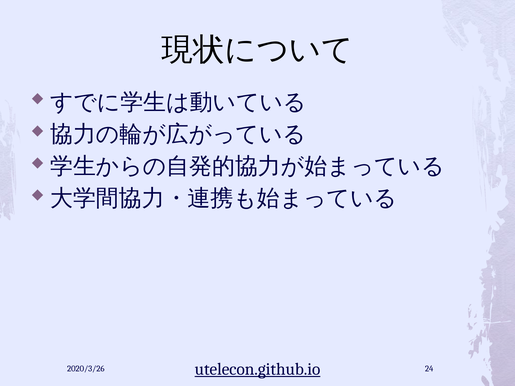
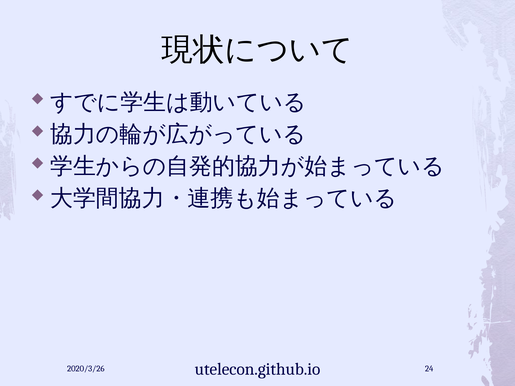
utelecon.github.io underline: present -> none (257, 369)
